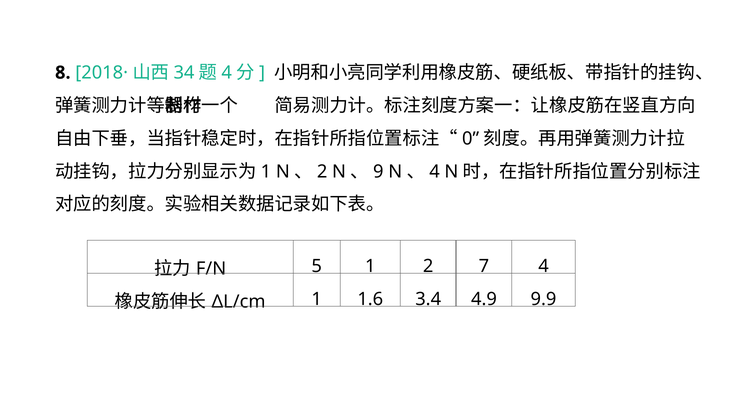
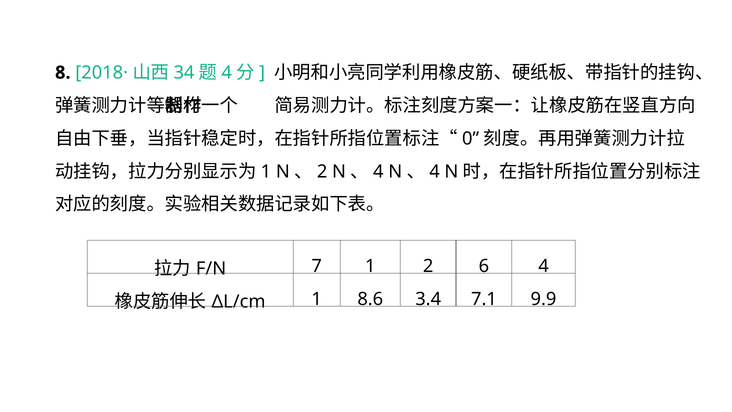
9: 9 -> 4 (378, 171)
5: 5 -> 7 (317, 266)
7: 7 -> 6 (484, 266)
1.6: 1.6 -> 8.6 (370, 299)
4.9: 4.9 -> 7.1 (484, 299)
